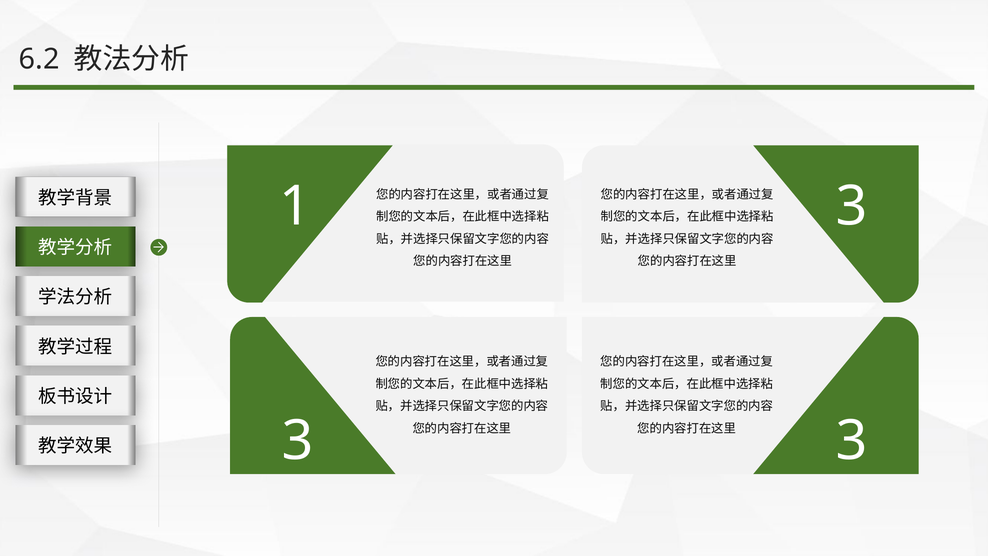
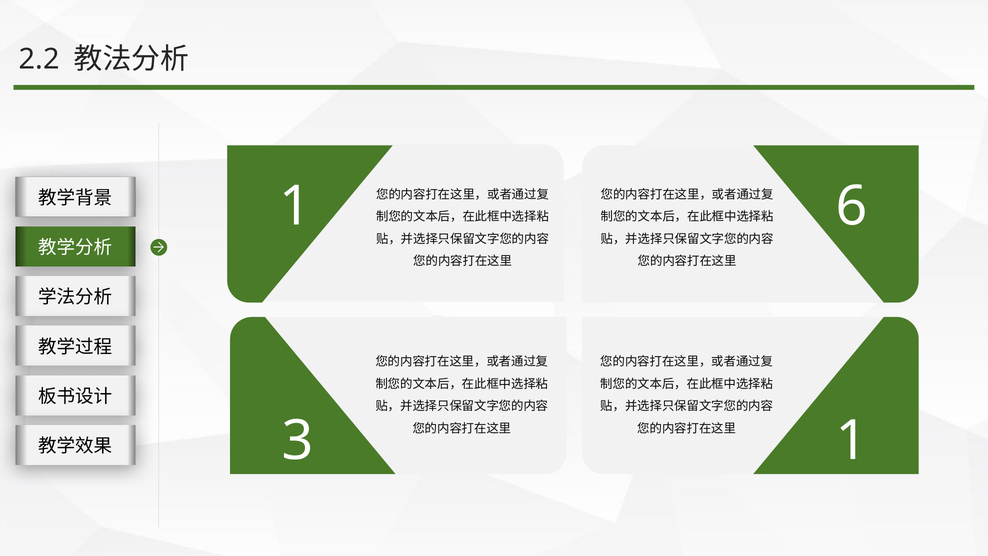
6.2: 6.2 -> 2.2 (39, 59)
1 3: 3 -> 6 (852, 206)
3: 3 -> 1 (852, 441)
